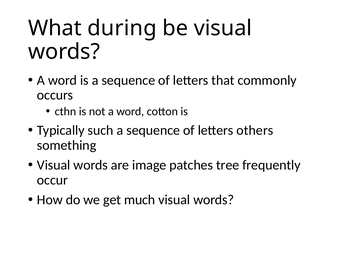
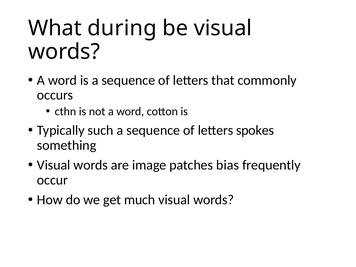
others: others -> spokes (255, 130)
tree: tree -> bias (228, 165)
